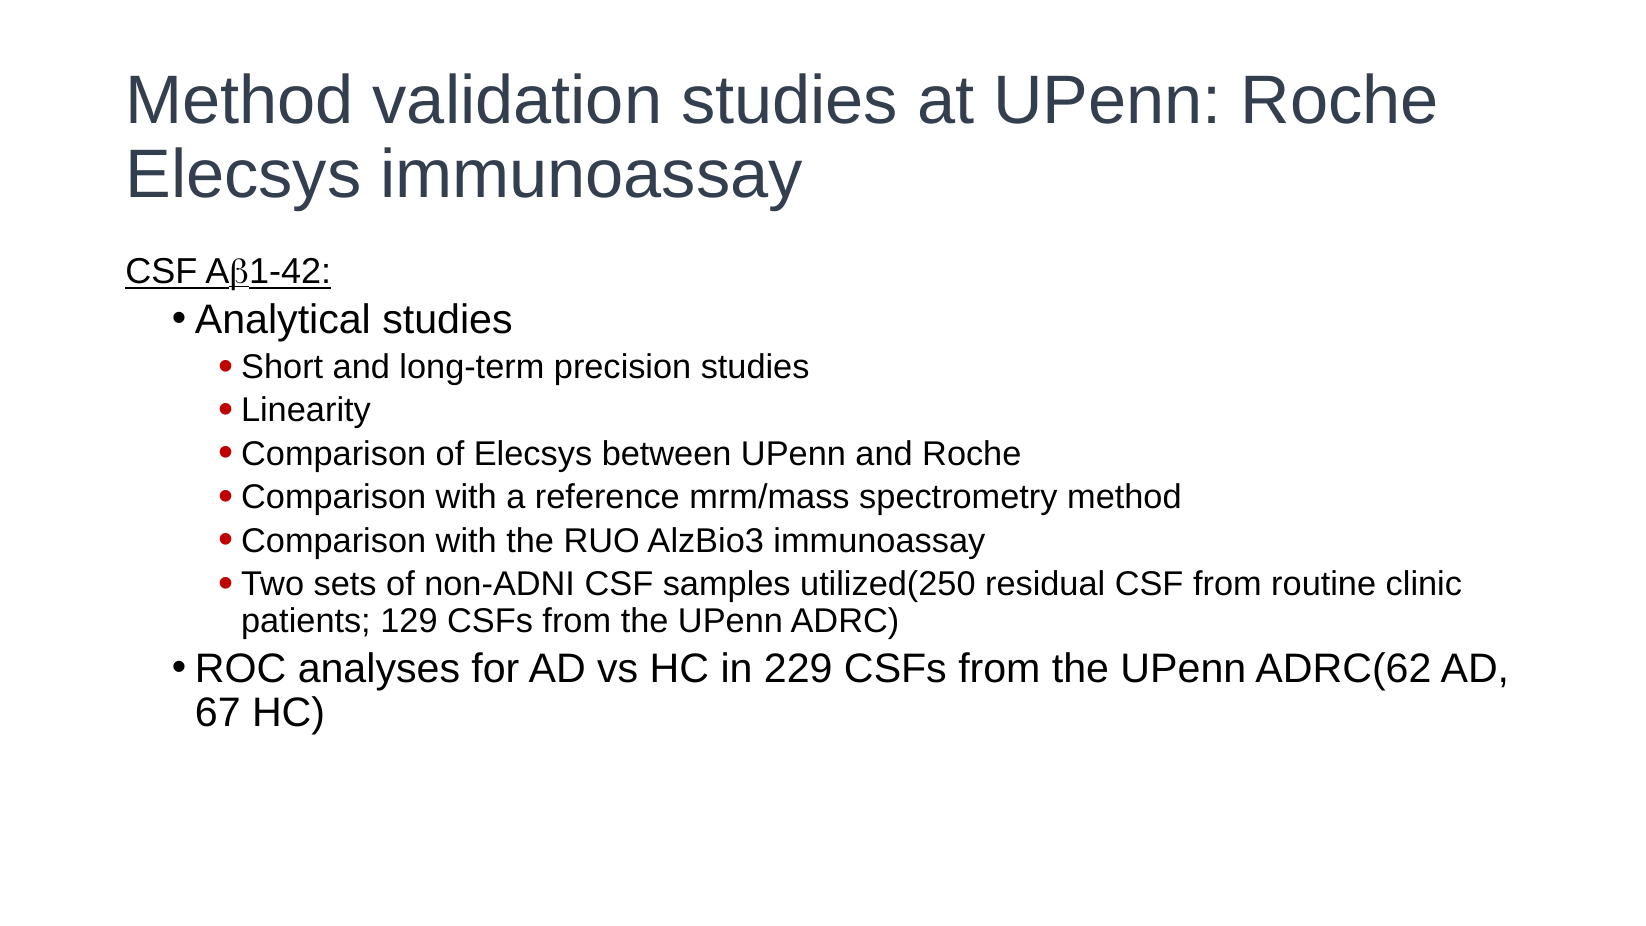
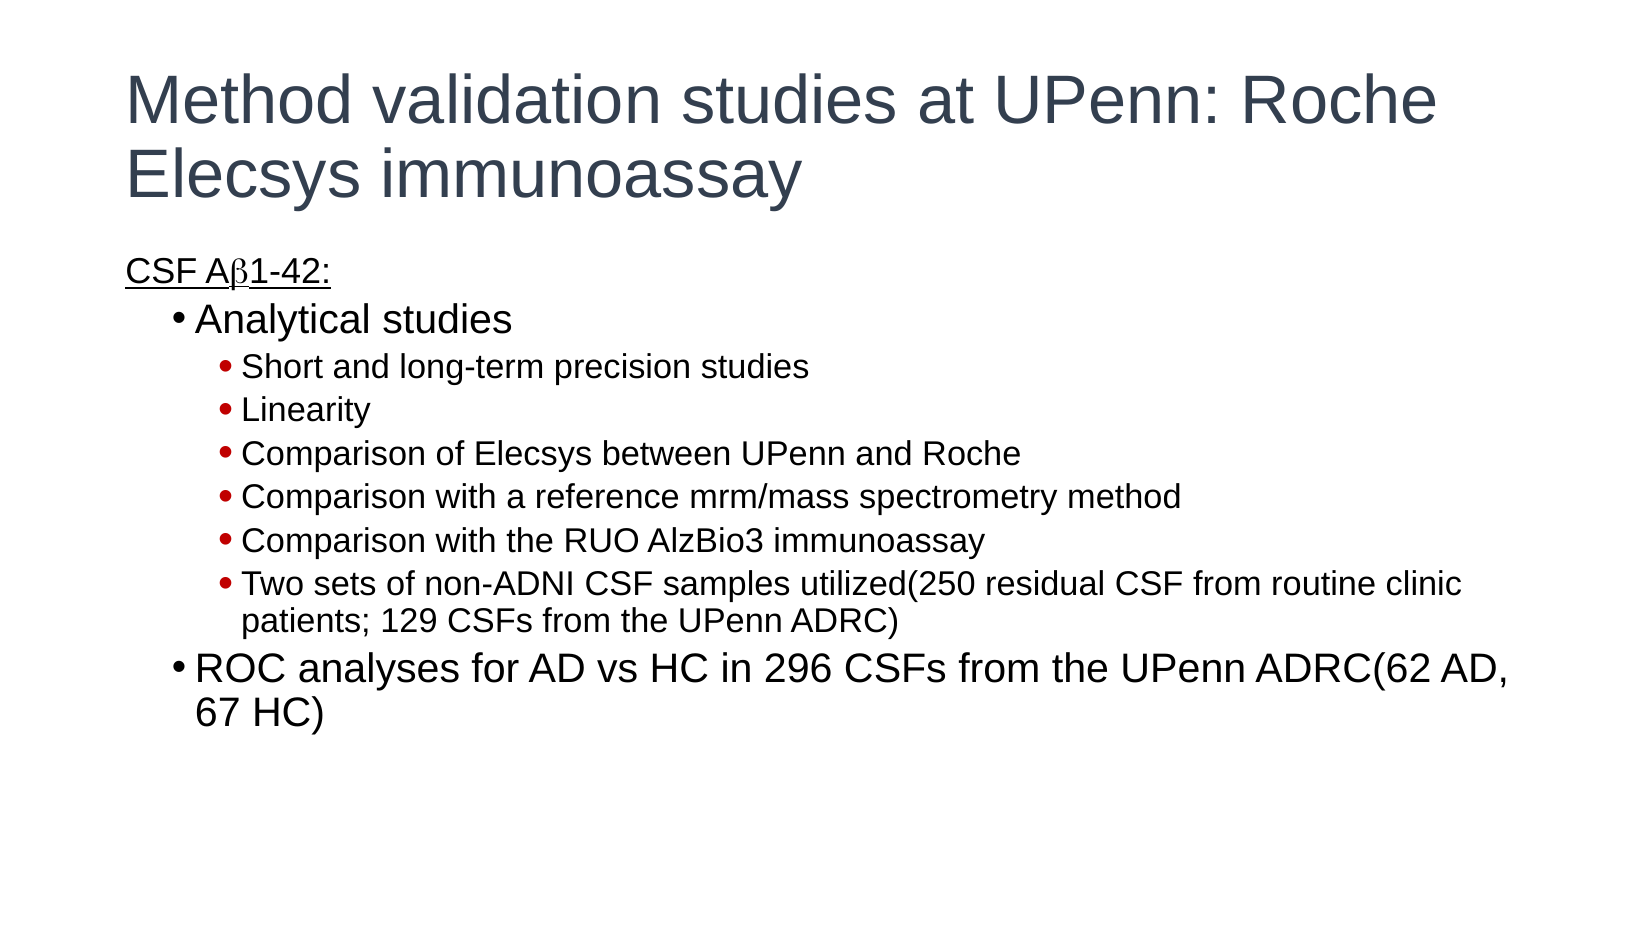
229: 229 -> 296 (798, 668)
